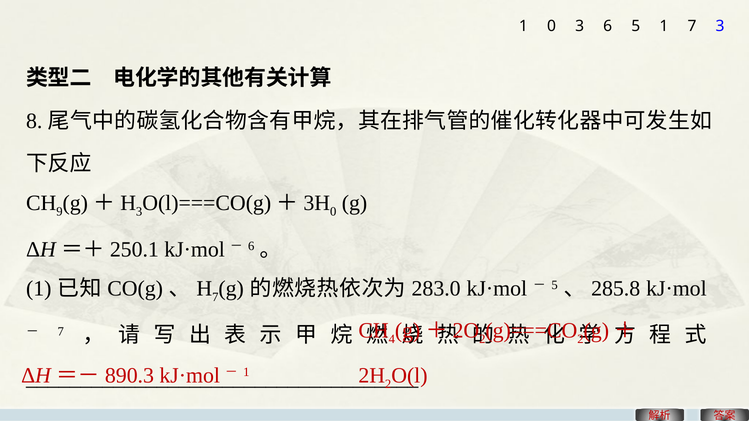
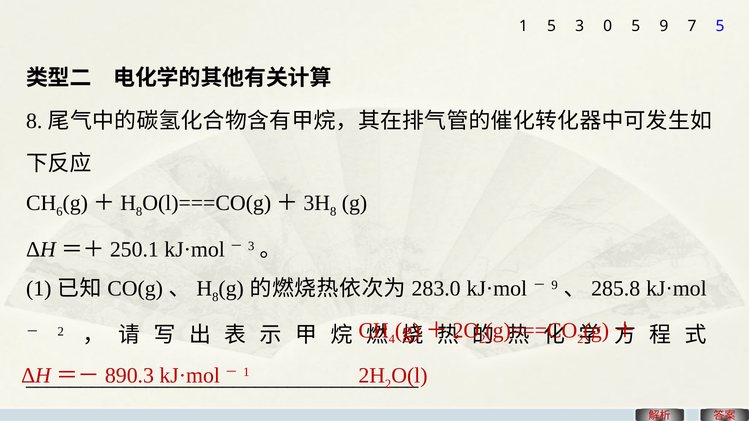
1 0: 0 -> 5 (552, 26)
3 6: 6 -> 0 (608, 26)
5 1: 1 -> 9 (664, 26)
7 3: 3 -> 5 (720, 26)
9: 9 -> 6 (59, 212)
3: 3 -> 8 (139, 212)
0: 0 -> 8 (333, 212)
6: 6 -> 3 (251, 246)
7: 7 -> 8 (215, 298)
5: 5 -> 9 (555, 286)
7: 7 -> 2 (61, 332)
